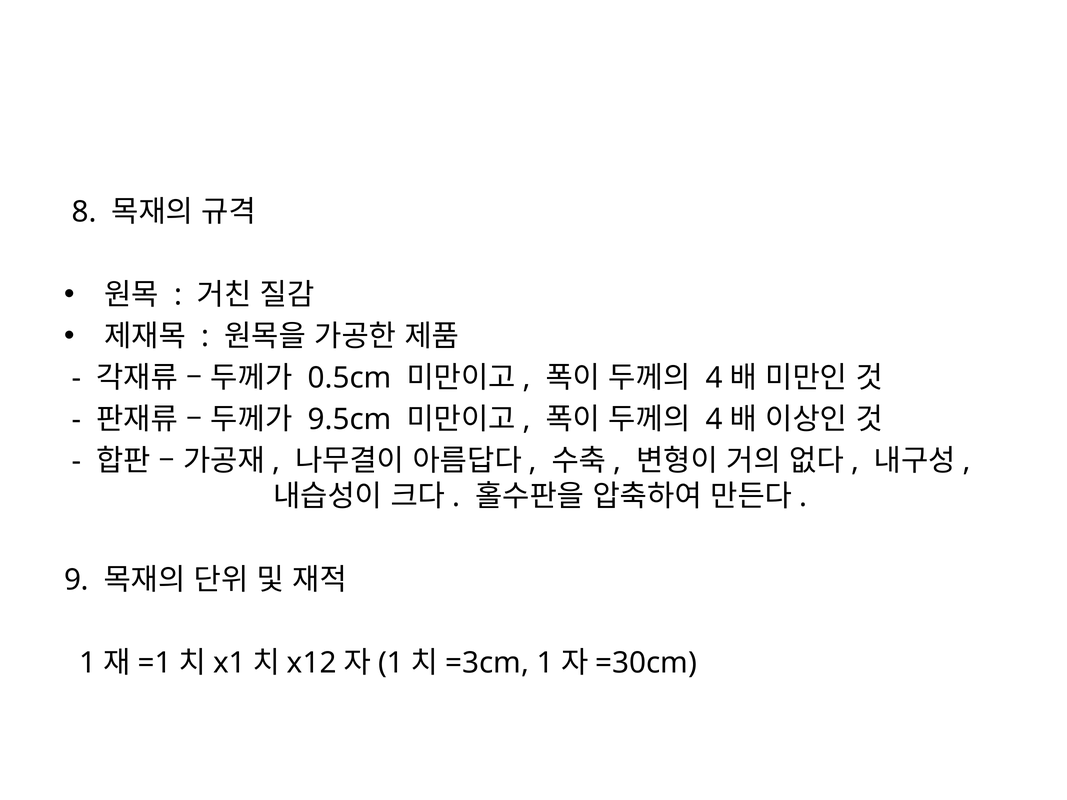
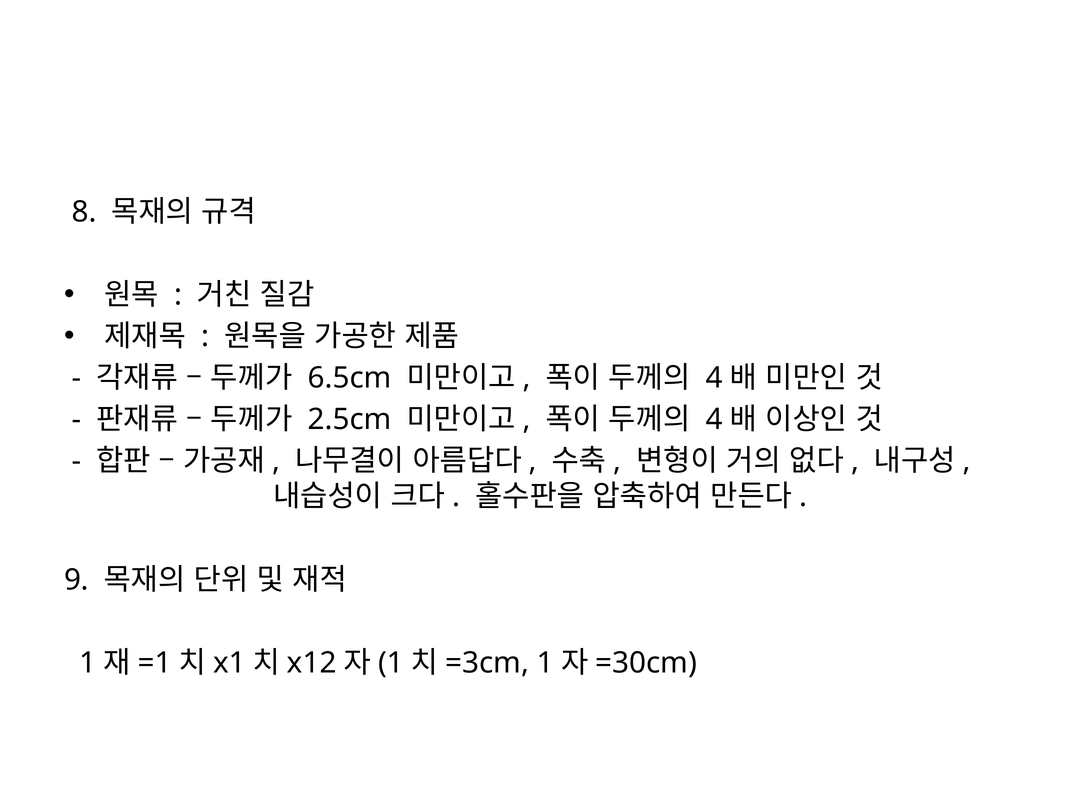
0.5cm: 0.5cm -> 6.5cm (350, 378)
9.5cm: 9.5cm -> 2.5cm (350, 420)
